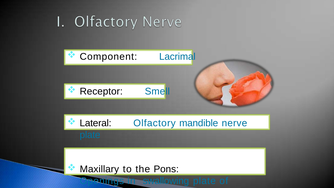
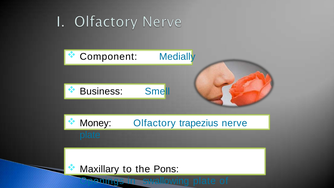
Lacrimal: Lacrimal -> Medially (177, 56)
Receptor: Receptor -> Business (101, 91)
Lateral: Lateral -> Money (96, 123)
mandible: mandible -> trapezius (199, 123)
